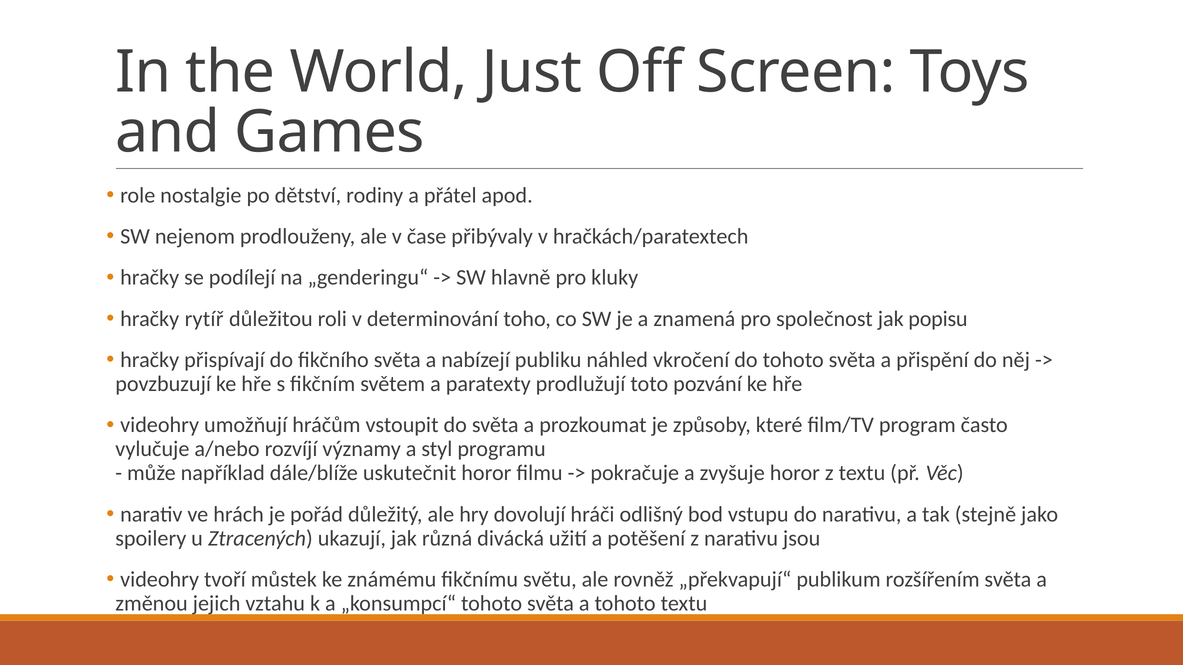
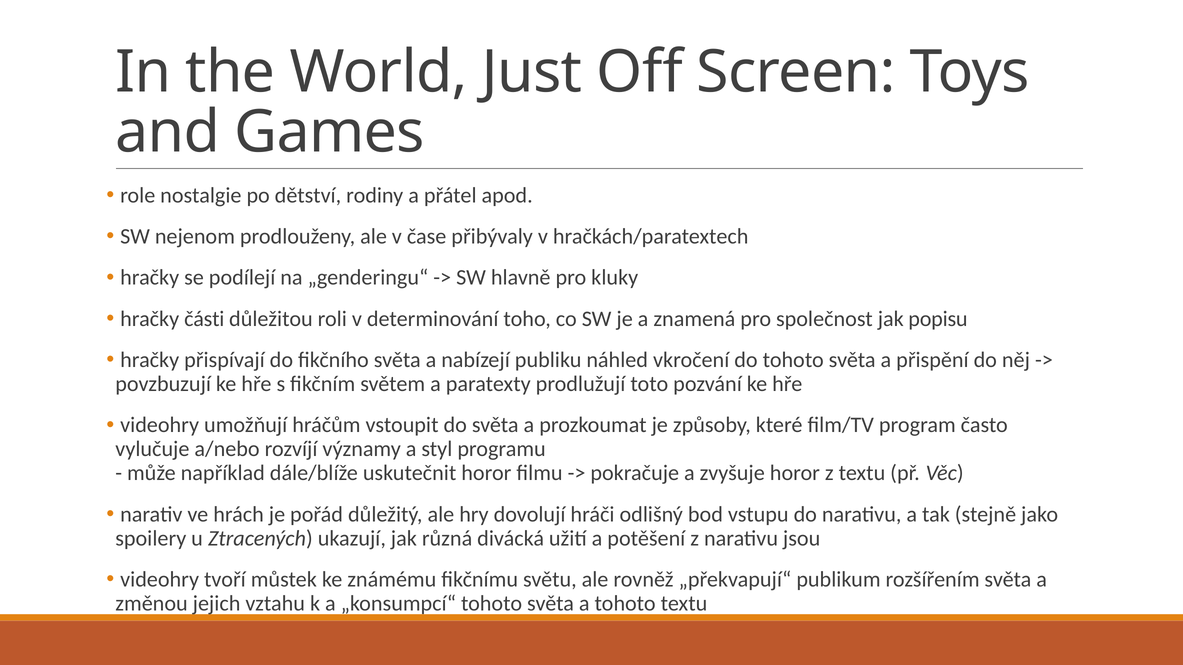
rytíř: rytíř -> části (204, 319)
